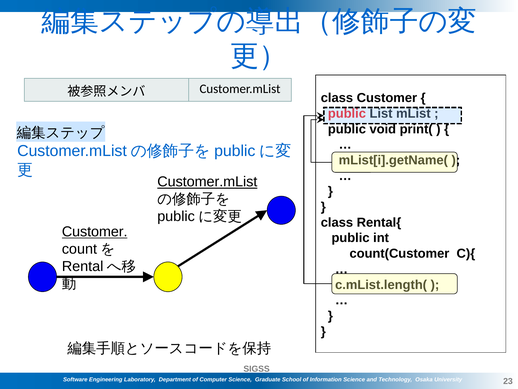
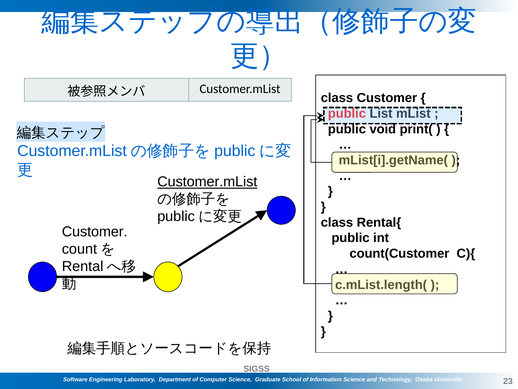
Customer underline: present -> none (95, 231)
